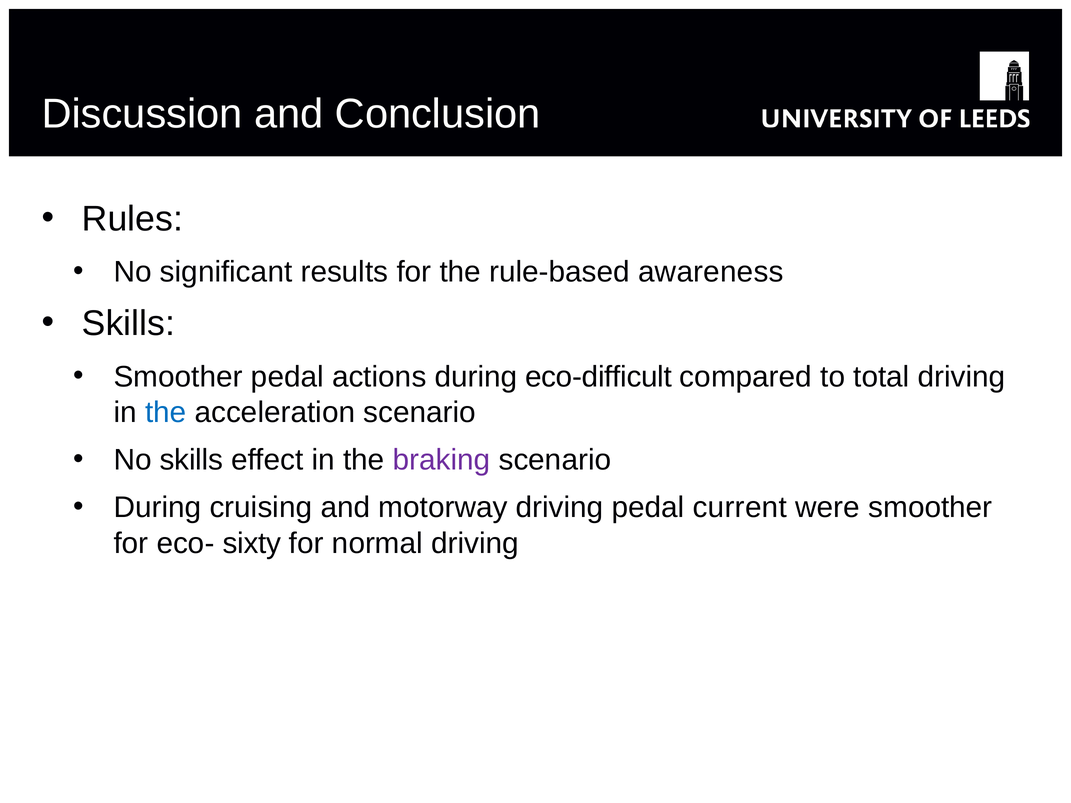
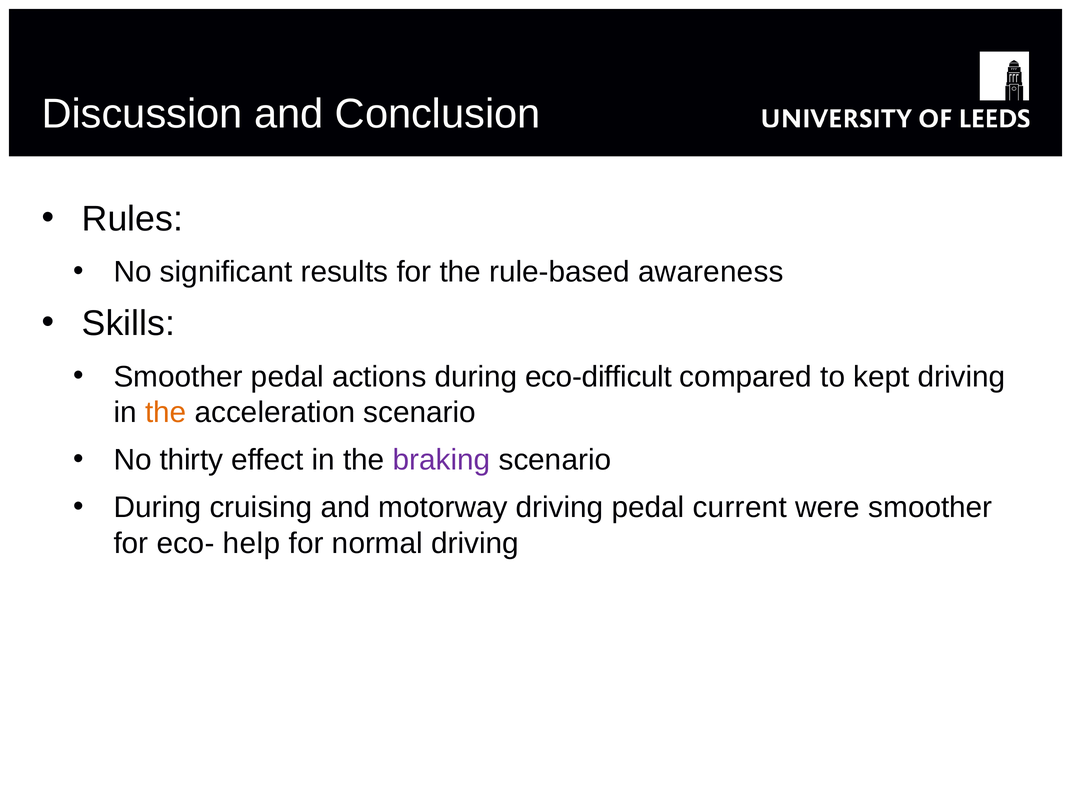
total: total -> kept (881, 377)
the colour: blue -> orange (166, 413)
No skills: skills -> thirty (191, 460)
sixty: sixty -> help (252, 544)
